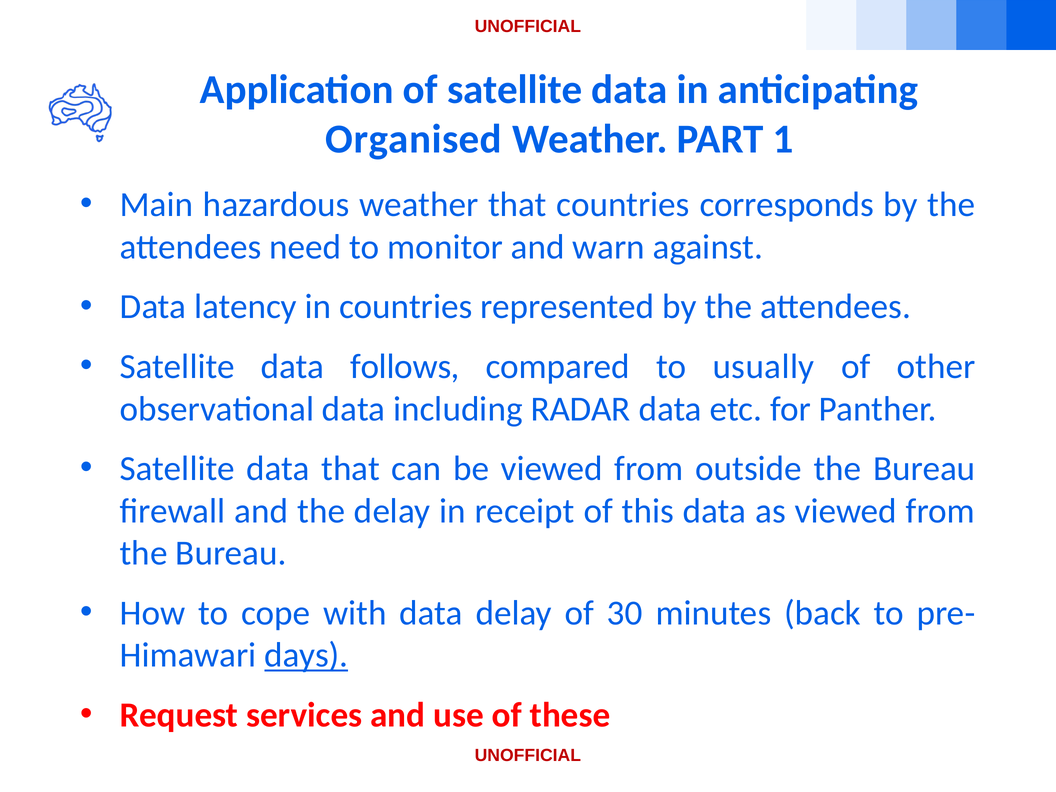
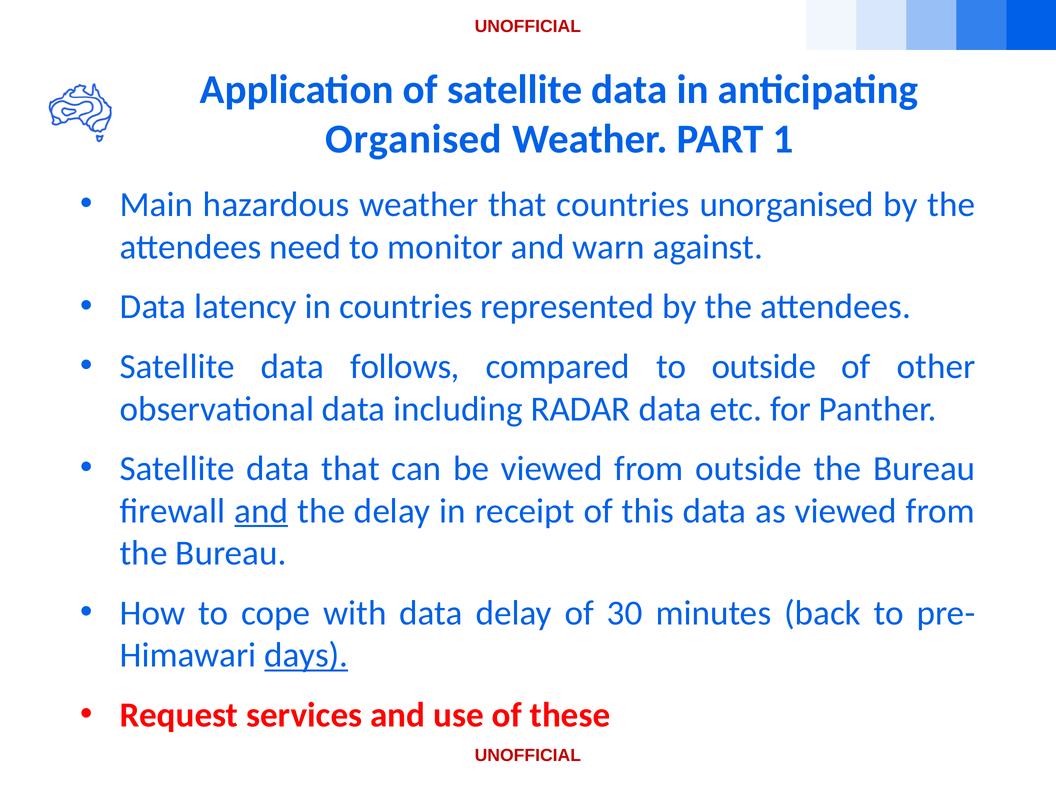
corresponds: corresponds -> unorganised (787, 205)
to usually: usually -> outside (764, 367)
and underline: none -> present (261, 511)
